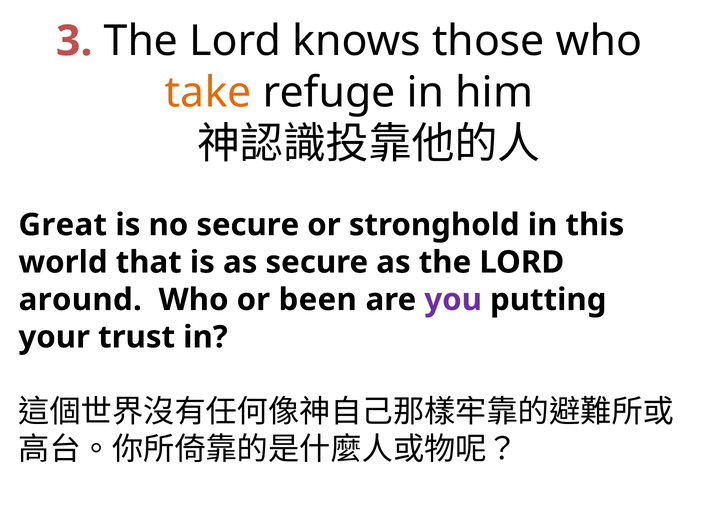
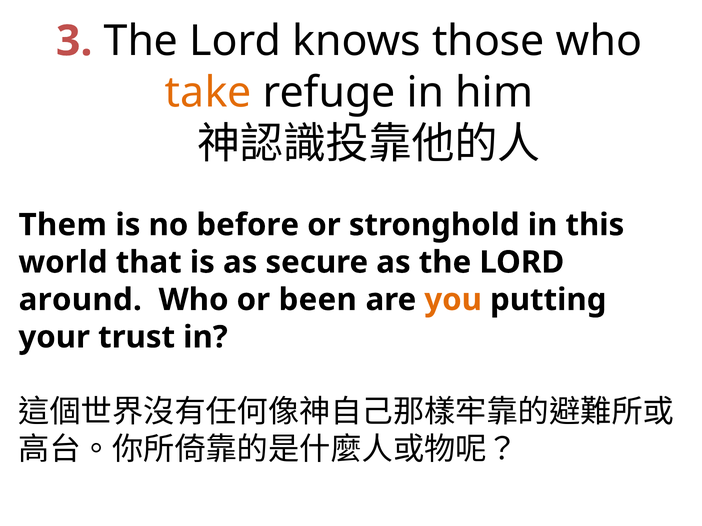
Great: Great -> Them (63, 225)
no secure: secure -> before (248, 225)
you colour: purple -> orange (453, 300)
